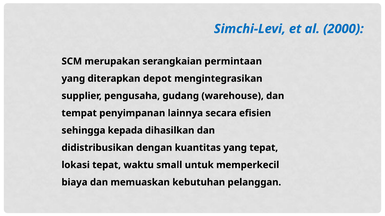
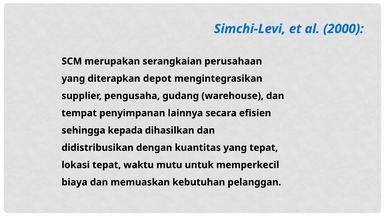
permintaan: permintaan -> perusahaan (233, 61)
small: small -> mutu (169, 165)
